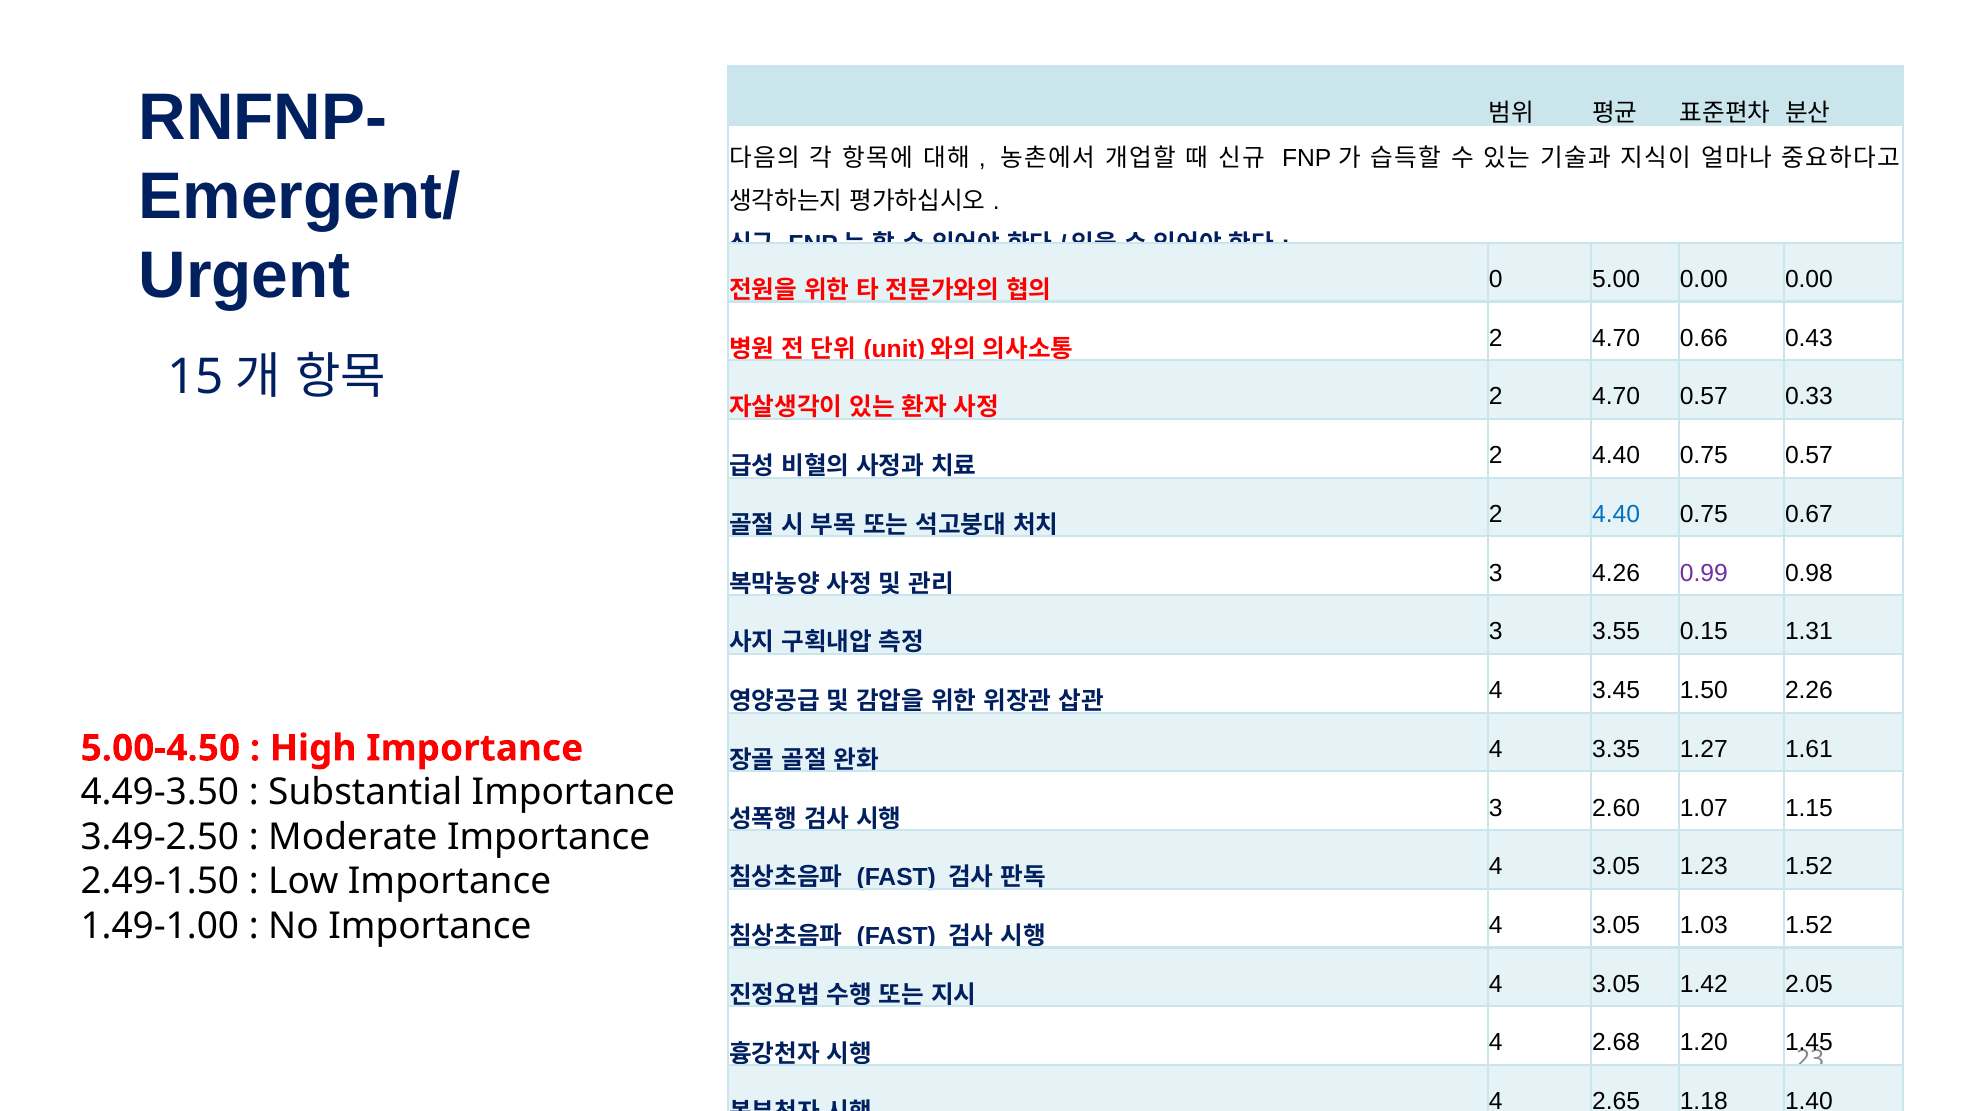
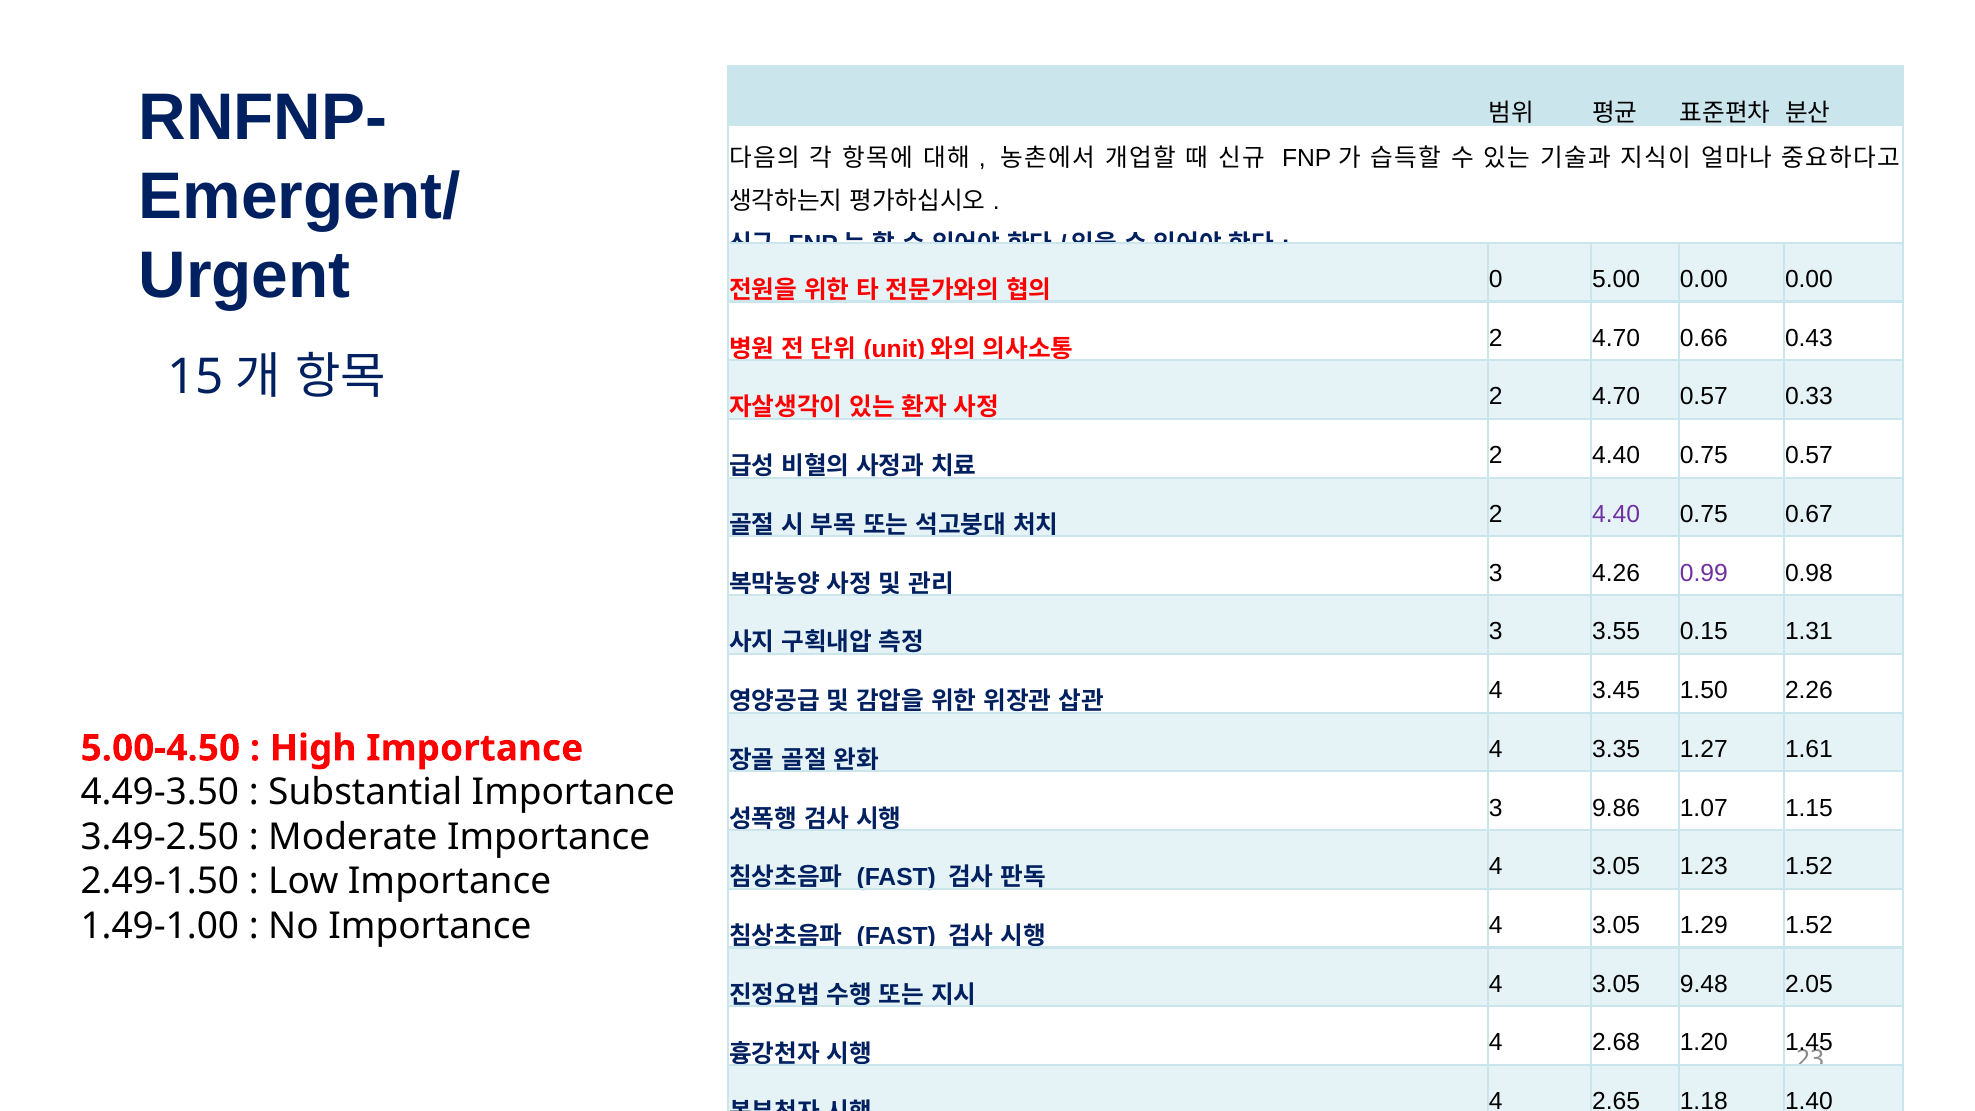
4.40 colour: blue -> purple (1616, 514)
2.60: 2.60 -> 9.86 (1616, 808)
1.03: 1.03 -> 1.29 (1704, 925)
1.42: 1.42 -> 9.48 (1704, 984)
